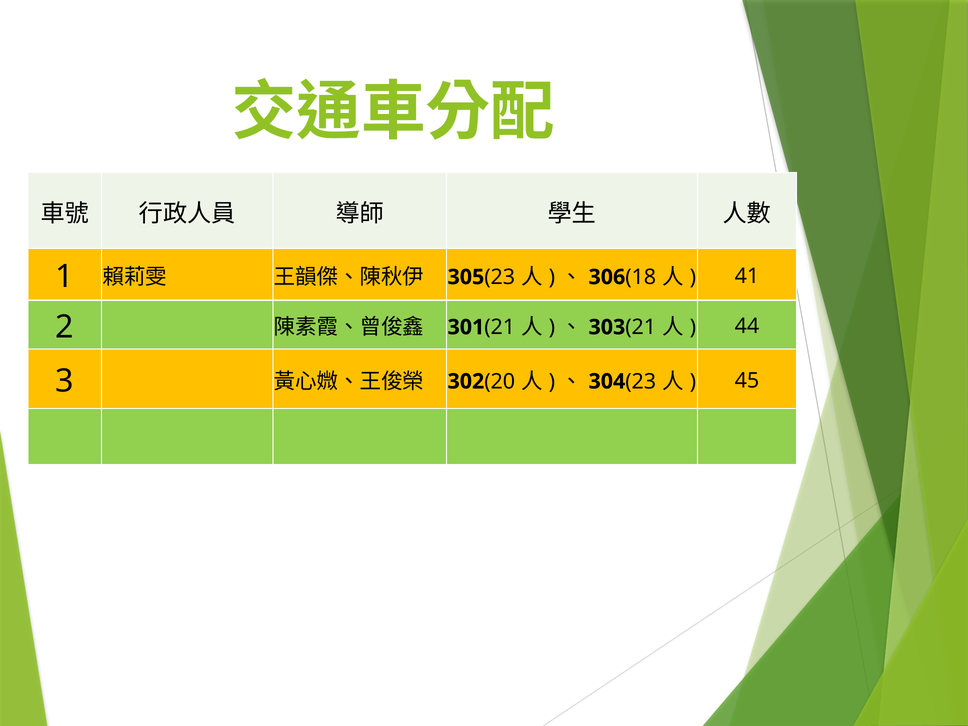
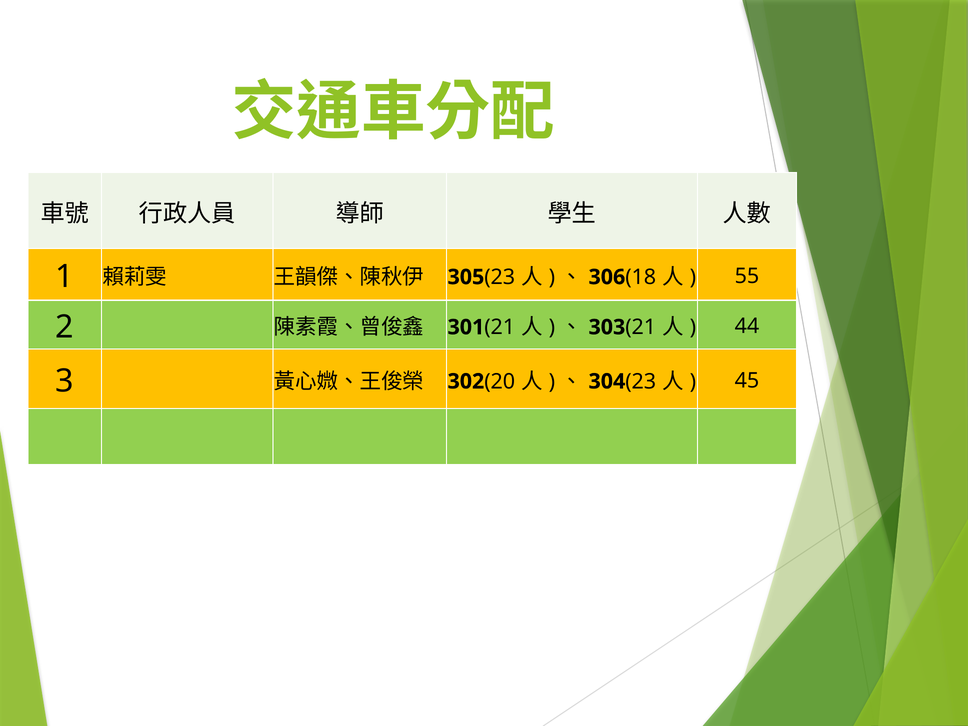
41: 41 -> 55 (747, 276)
